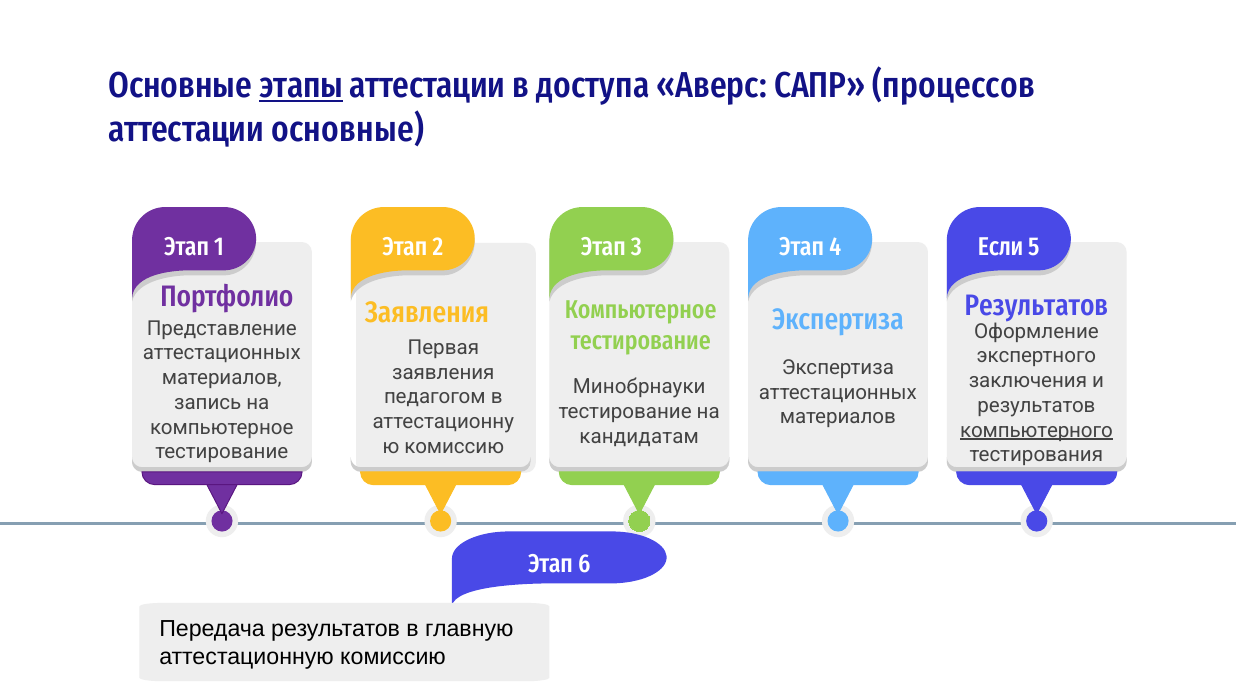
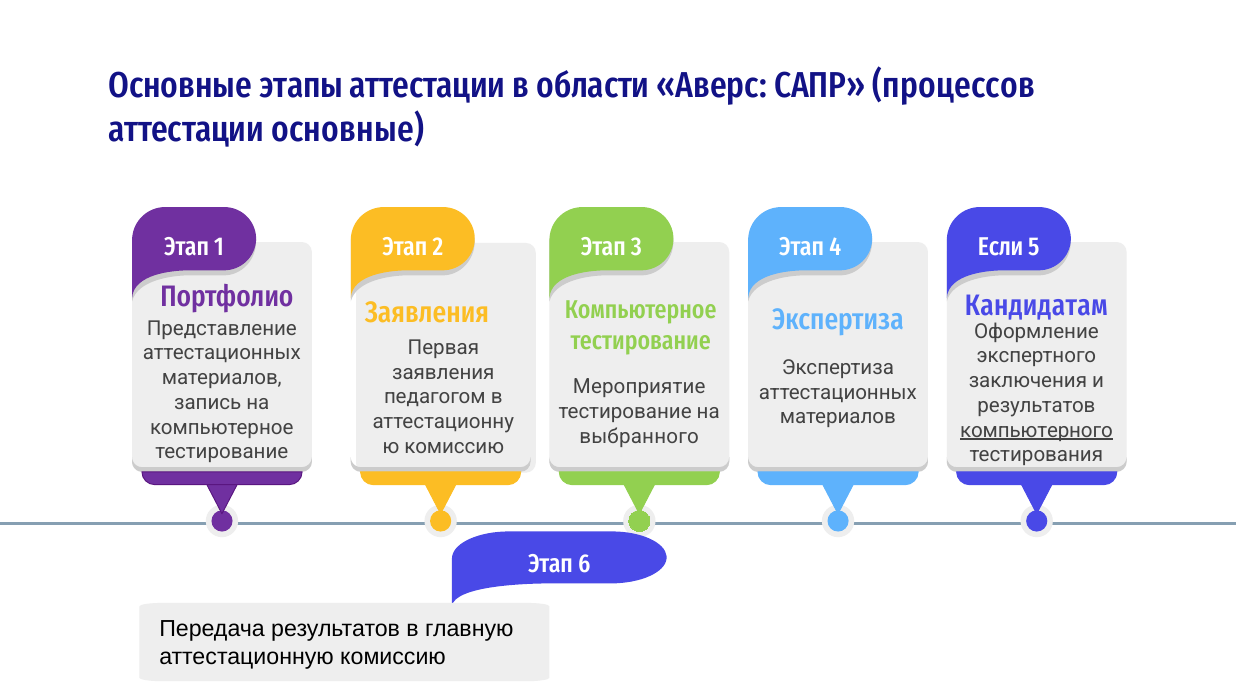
этапы underline: present -> none (301, 86)
доступа: доступа -> области (593, 86)
Результатов: Результатов -> Кандидатам (1036, 306)
Минобрнауки: Минобрнауки -> Мероприятие (639, 387)
кандидатам: кандидатам -> выбранного (639, 437)
